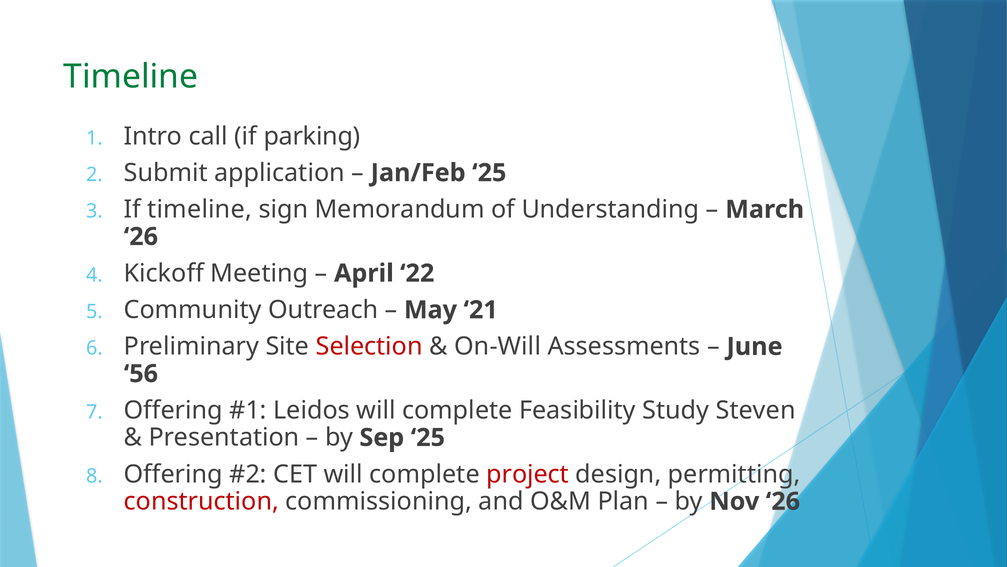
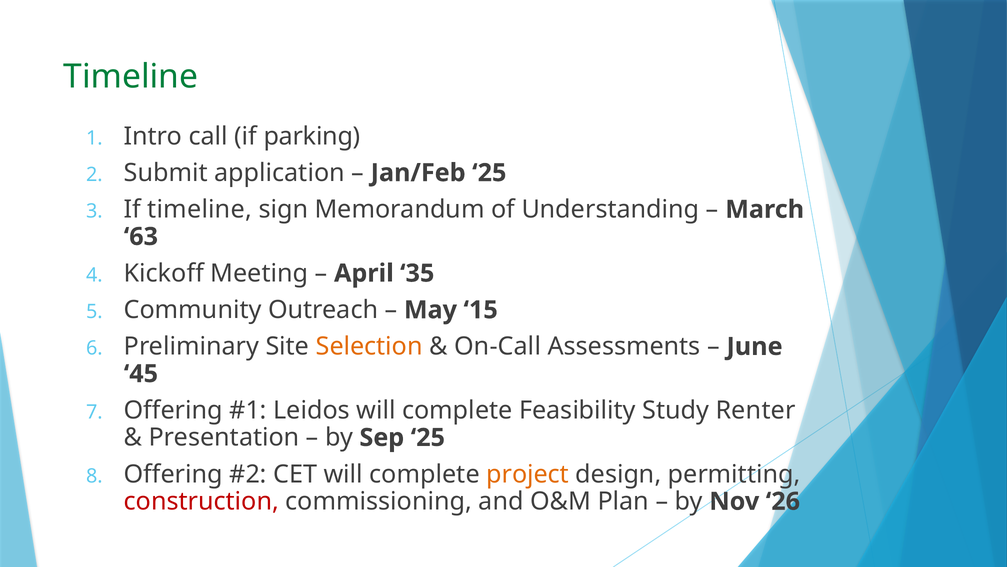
26: 26 -> 63 (141, 236)
22: 22 -> 35 (417, 273)
21: 21 -> 15 (481, 310)
Selection colour: red -> orange (369, 346)
On-Will: On-Will -> On-Call (498, 346)
56: 56 -> 45 (141, 373)
Steven: Steven -> Renter (756, 410)
project colour: red -> orange (528, 474)
